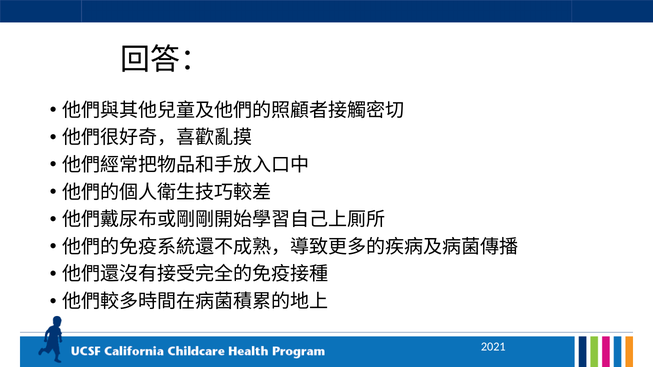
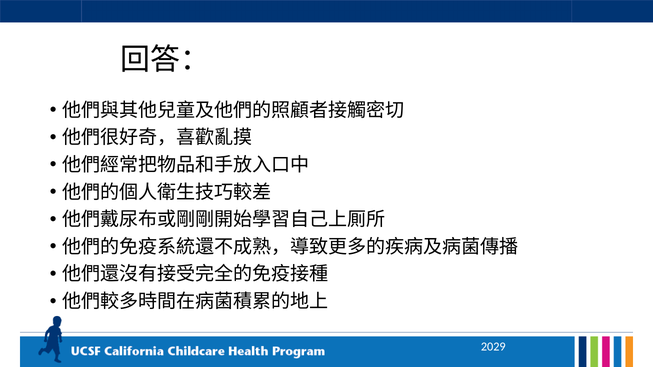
2021: 2021 -> 2029 (493, 347)
